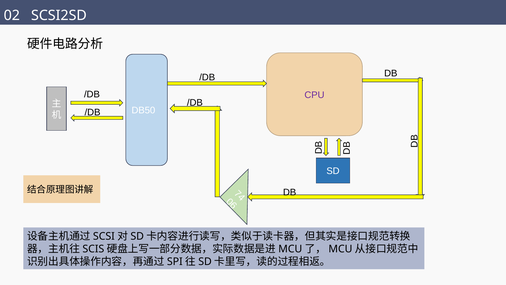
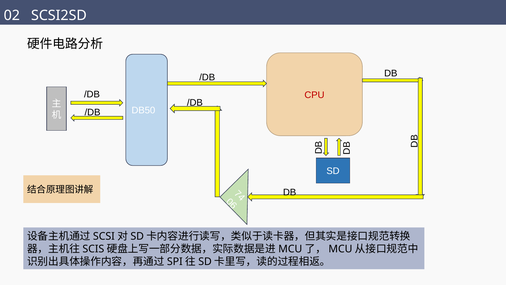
CPU colour: purple -> red (314, 95)
